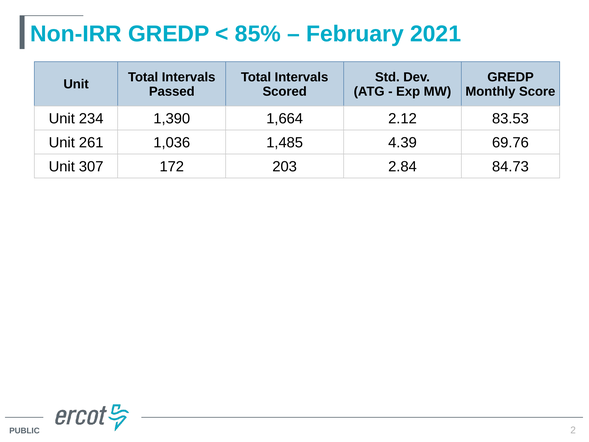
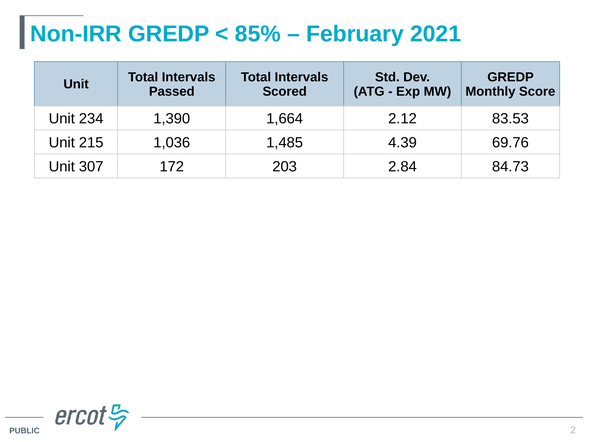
261: 261 -> 215 (91, 142)
